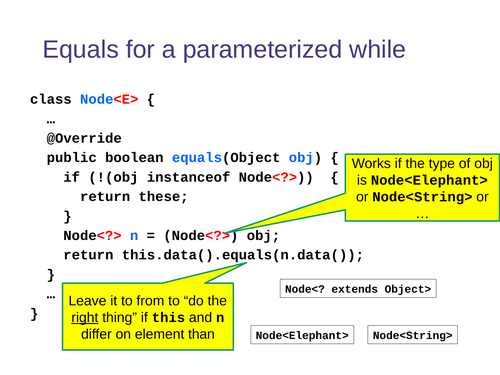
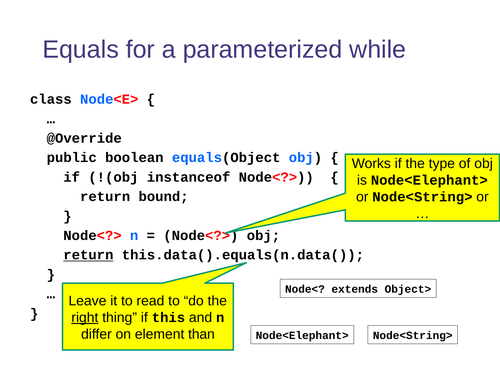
these: these -> bound (164, 197)
return underline: none -> present (88, 255)
from: from -> read (150, 301)
